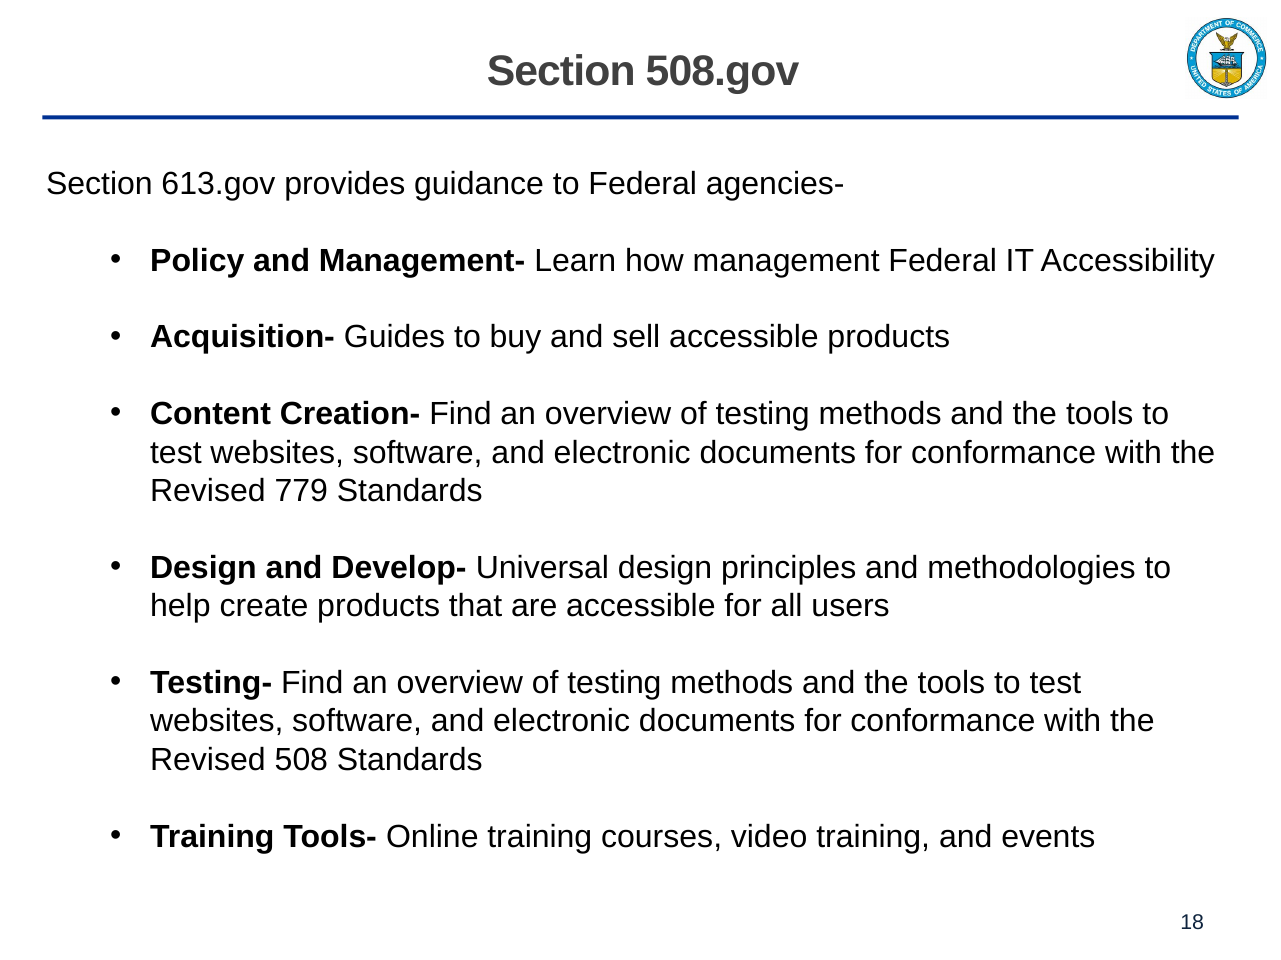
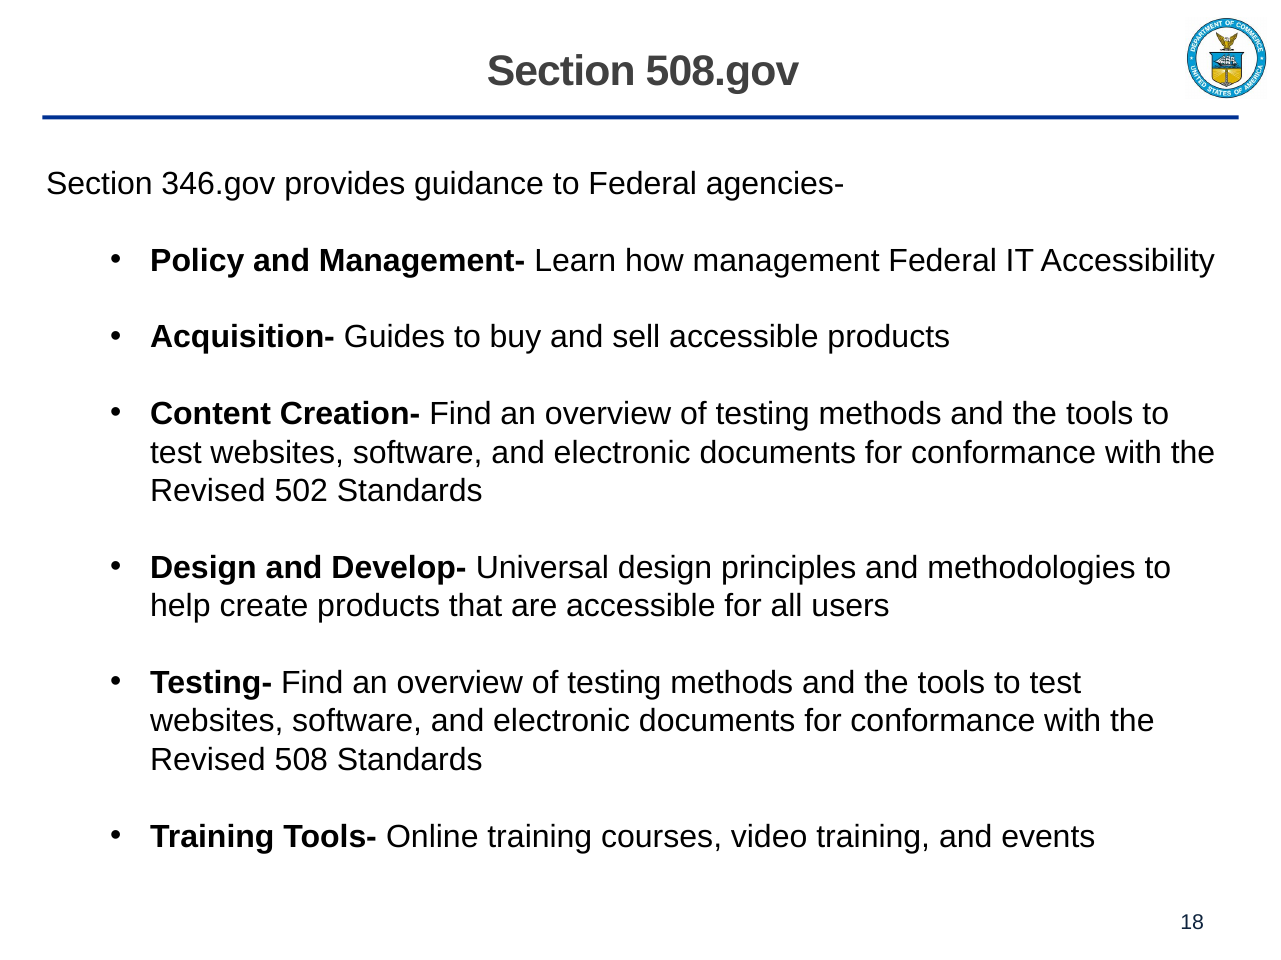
613.gov: 613.gov -> 346.gov (218, 184)
779: 779 -> 502 (301, 491)
